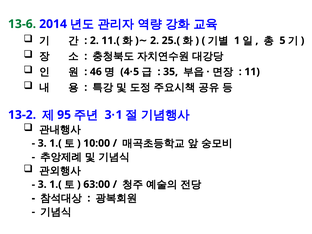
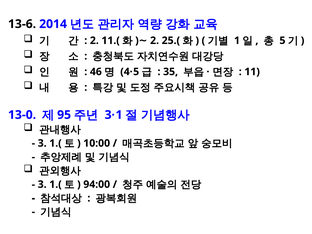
13-6 colour: green -> black (22, 24)
13-2: 13-2 -> 13-0 (22, 115)
63:00: 63:00 -> 94:00 (97, 184)
